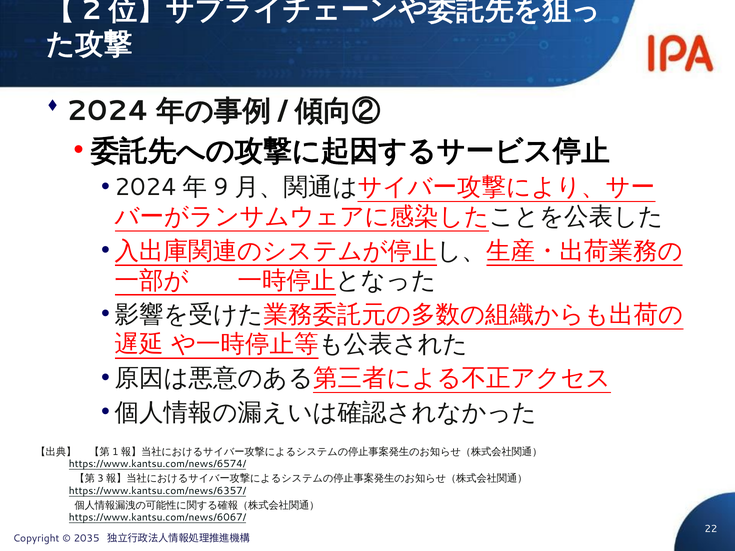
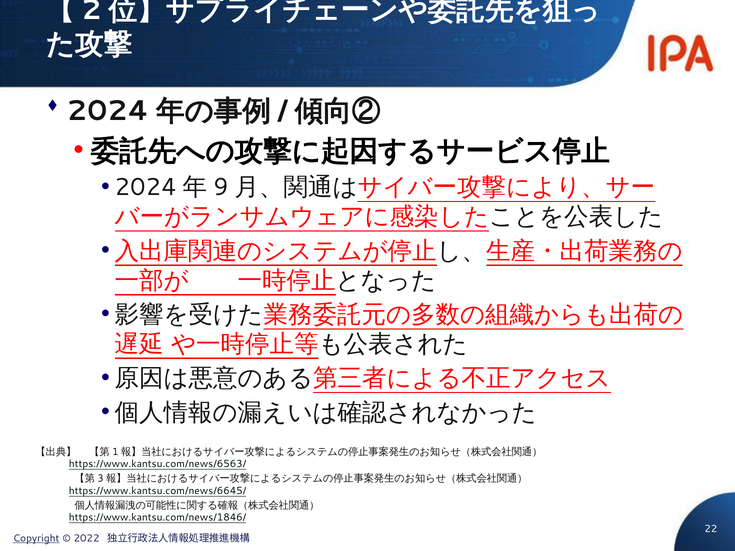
https://www.kantsu.com/news/6574/: https://www.kantsu.com/news/6574/ -> https://www.kantsu.com/news/6563/ (158, 464)
https://www.kantsu.com/news/6357/: https://www.kantsu.com/news/6357/ -> https://www.kantsu.com/news/6645/ (158, 491)
https://www.kantsu.com/news/6067/: https://www.kantsu.com/news/6067/ -> https://www.kantsu.com/news/1846/ (158, 518)
Copyright underline: none -> present (36, 539)
2035: 2035 -> 2022 (87, 539)
